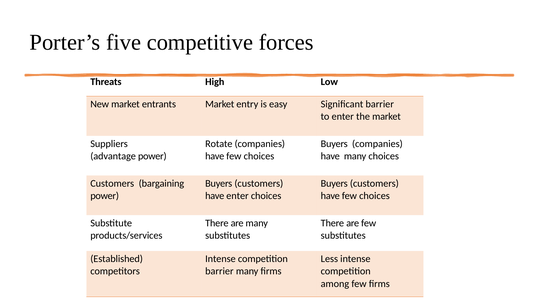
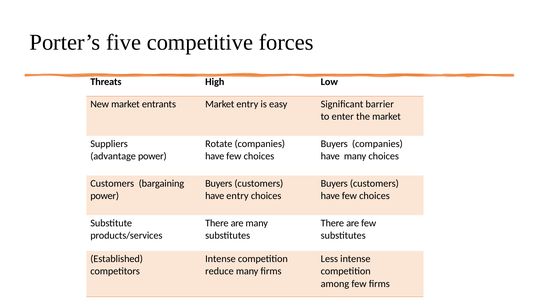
have enter: enter -> entry (237, 196)
barrier: barrier -> reduce (219, 271)
